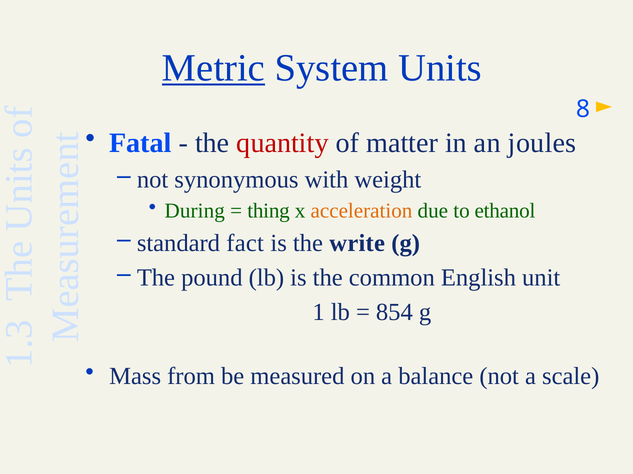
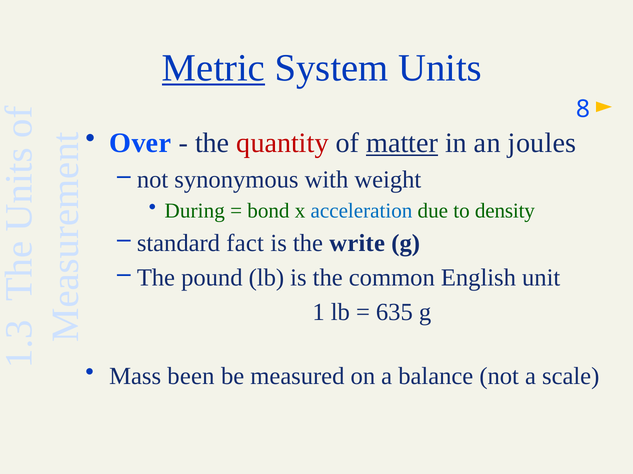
Fatal: Fatal -> Over (140, 143)
matter underline: none -> present (402, 143)
thing: thing -> bond (268, 211)
acceleration colour: orange -> blue (361, 211)
ethanol: ethanol -> density (505, 211)
854: 854 -> 635 (394, 313)
from: from -> been (191, 377)
